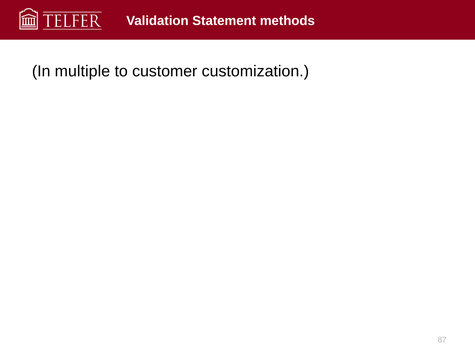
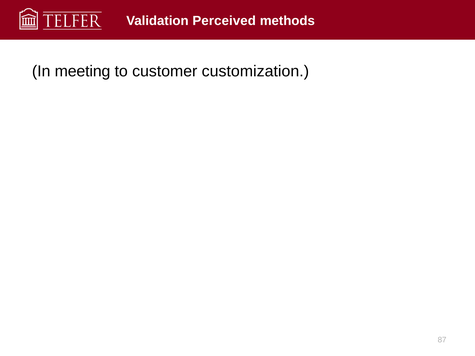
Statement: Statement -> Perceived (224, 21)
multiple: multiple -> meeting (83, 71)
